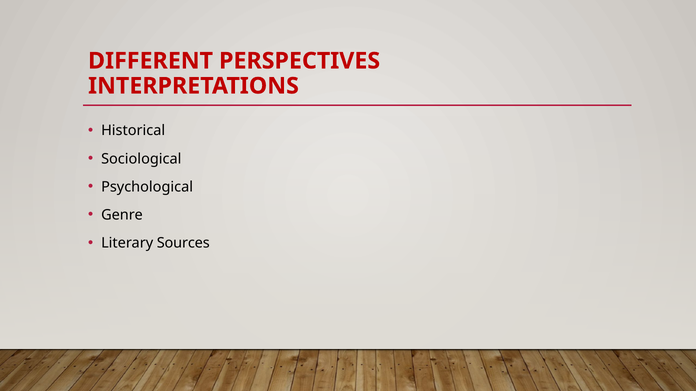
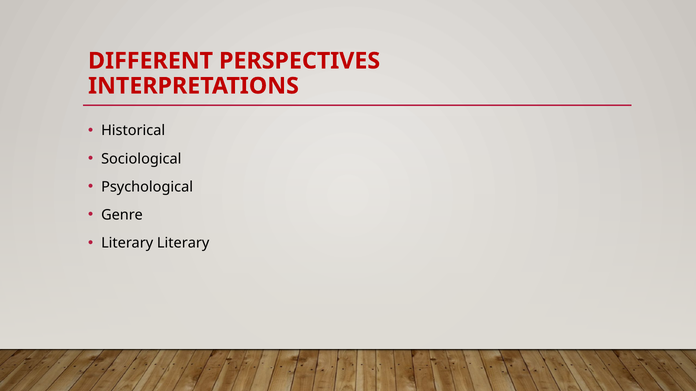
Literary Sources: Sources -> Literary (183, 243)
